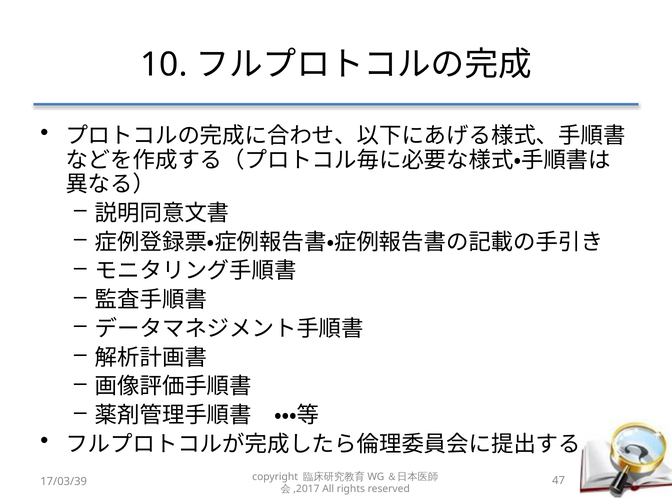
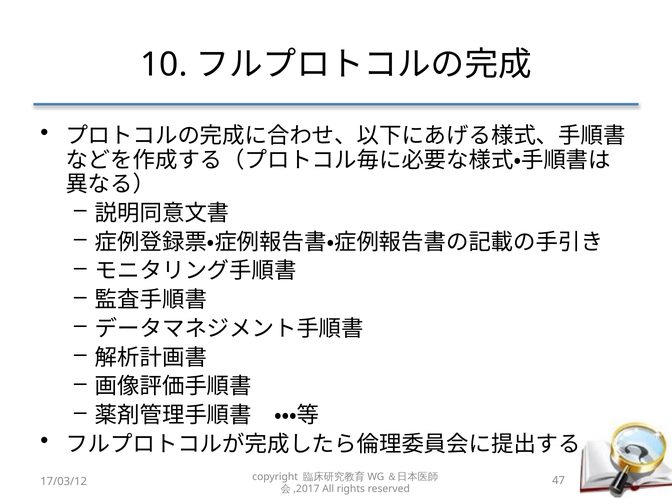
17/03/39: 17/03/39 -> 17/03/12 (64, 481)
